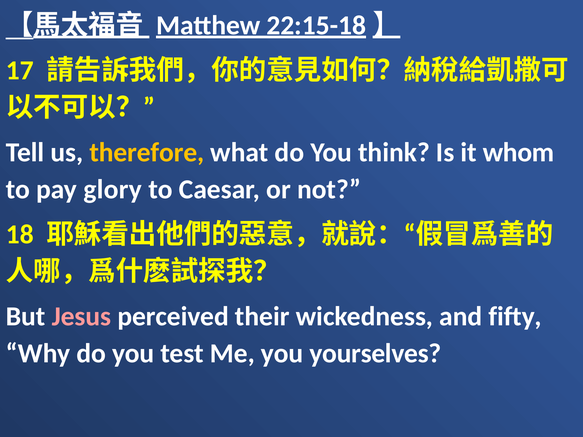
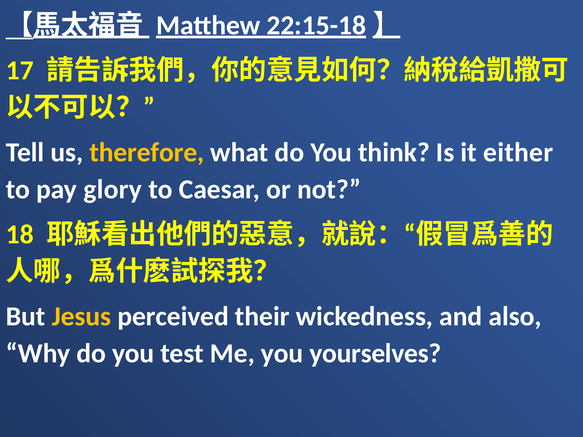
whom: whom -> either (518, 152)
Jesus colour: pink -> yellow (81, 317)
fifty: fifty -> also (515, 317)
